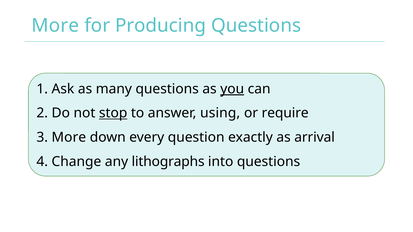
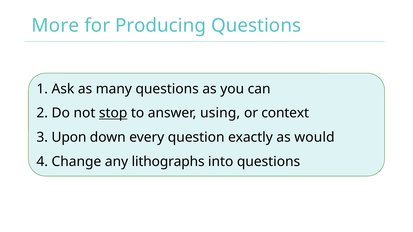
you underline: present -> none (232, 89)
require: require -> context (285, 113)
3 More: More -> Upon (69, 138)
arrival: arrival -> would (314, 138)
